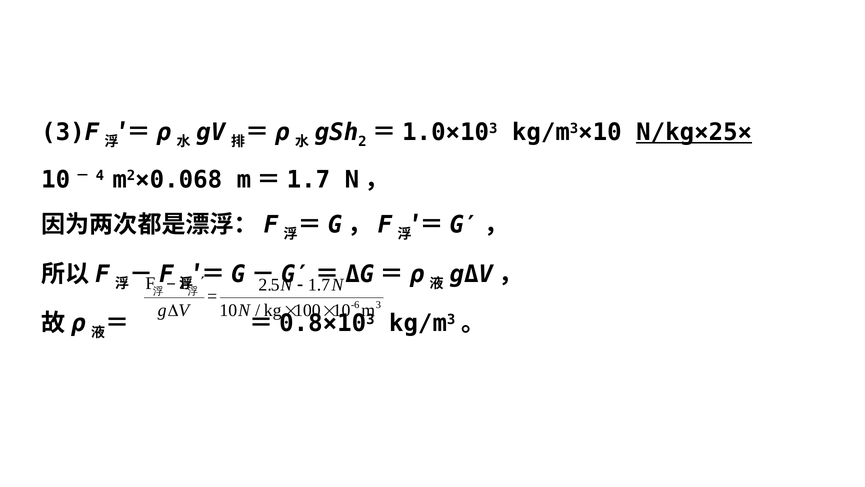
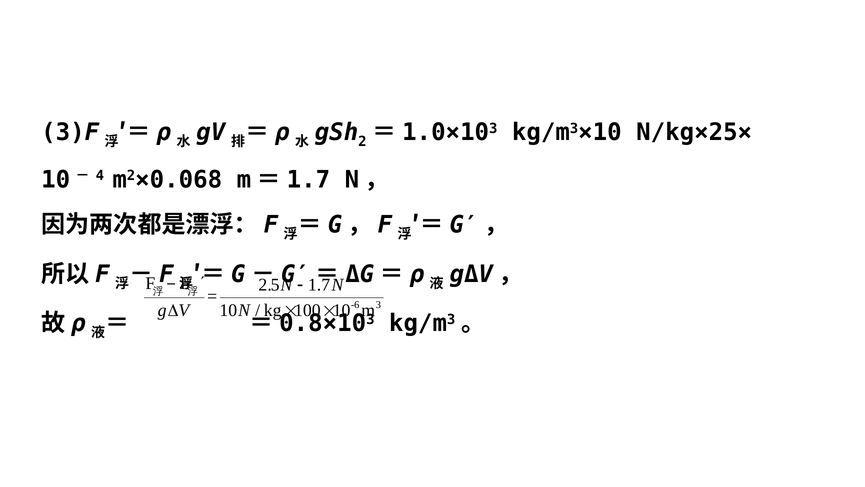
N/kg×25× underline: present -> none (694, 132)
